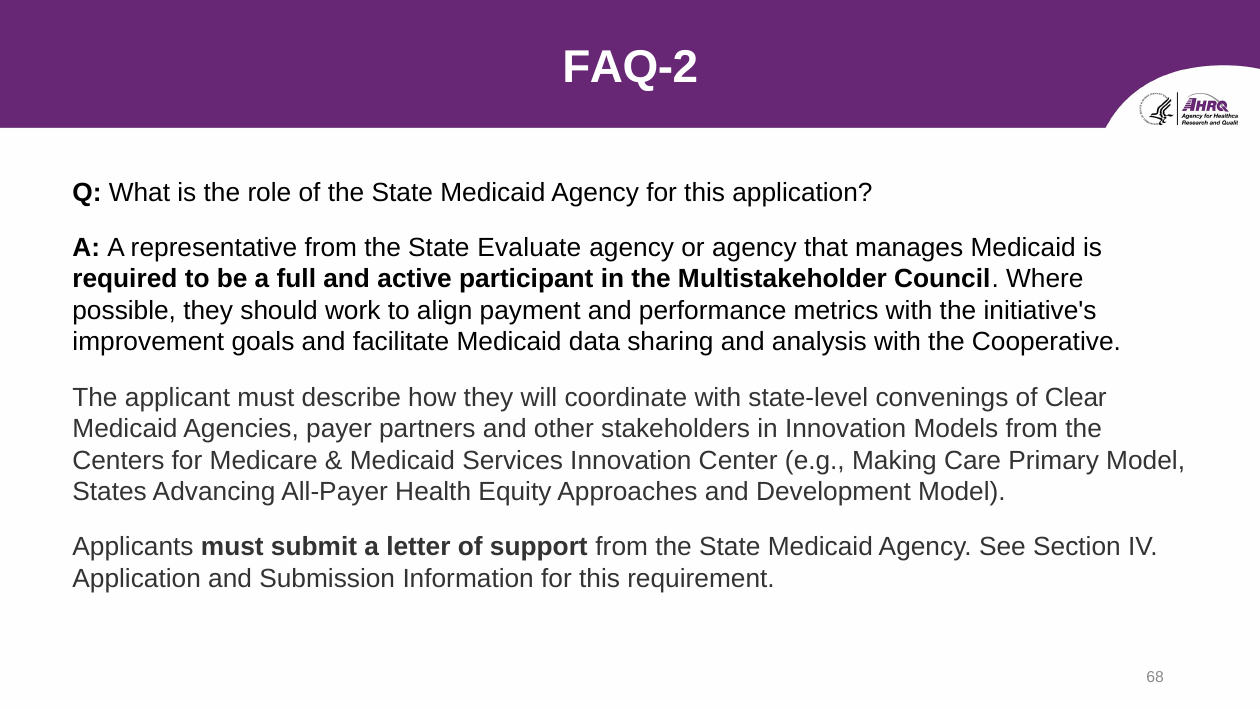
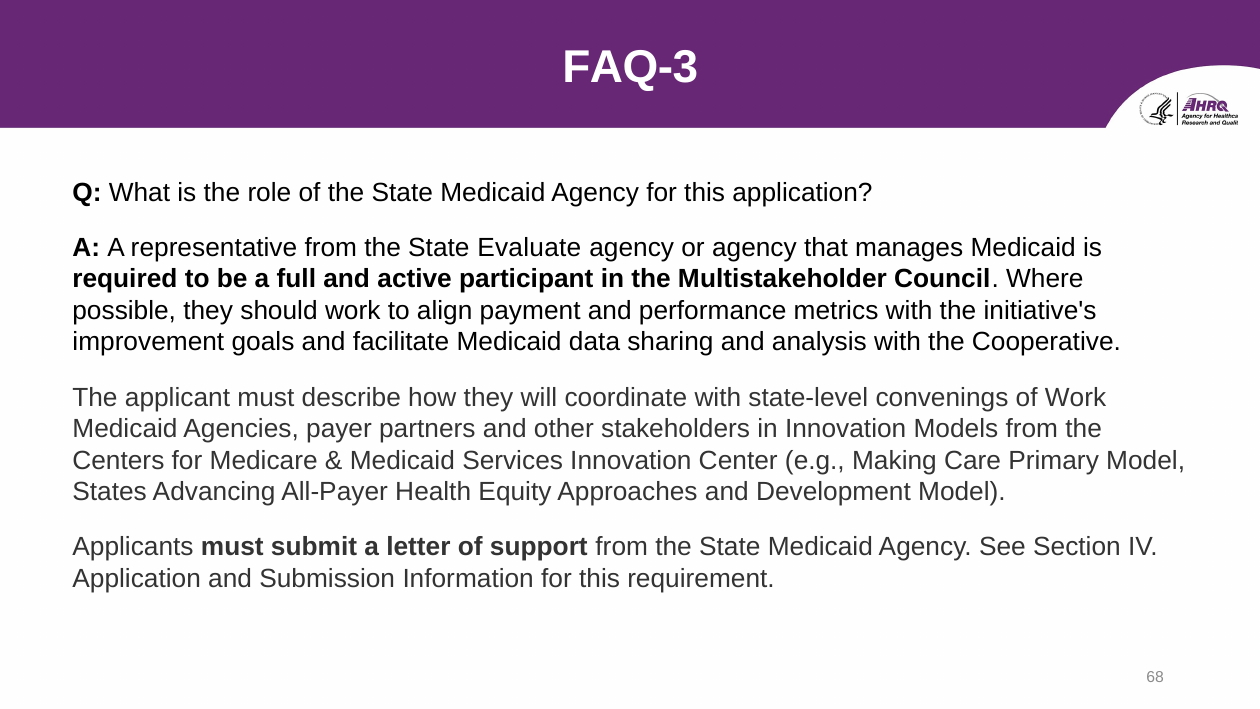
FAQ-2: FAQ-2 -> FAQ-3 (630, 67)
of Clear: Clear -> Work (1076, 397)
